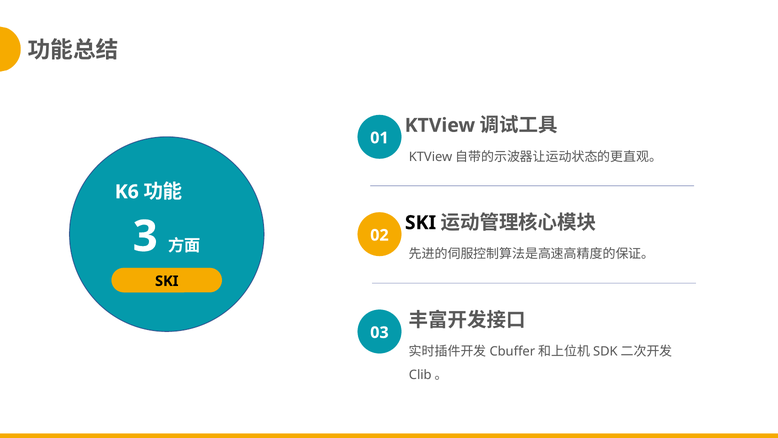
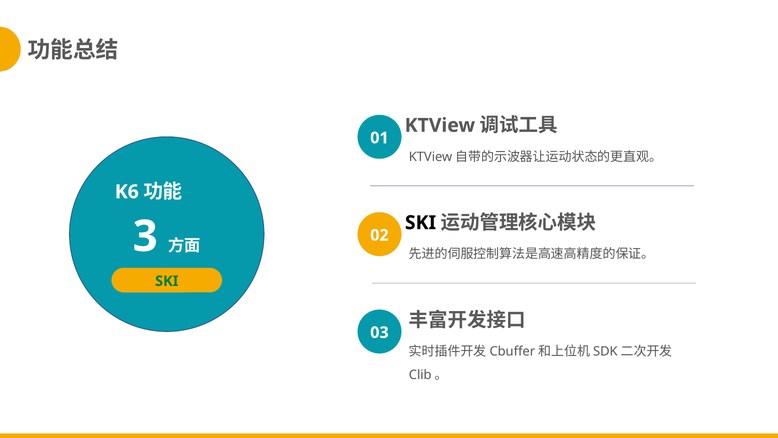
SKI colour: black -> green (167, 281)
